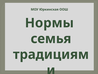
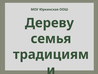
Нормы: Нормы -> Дереву (49, 23)
